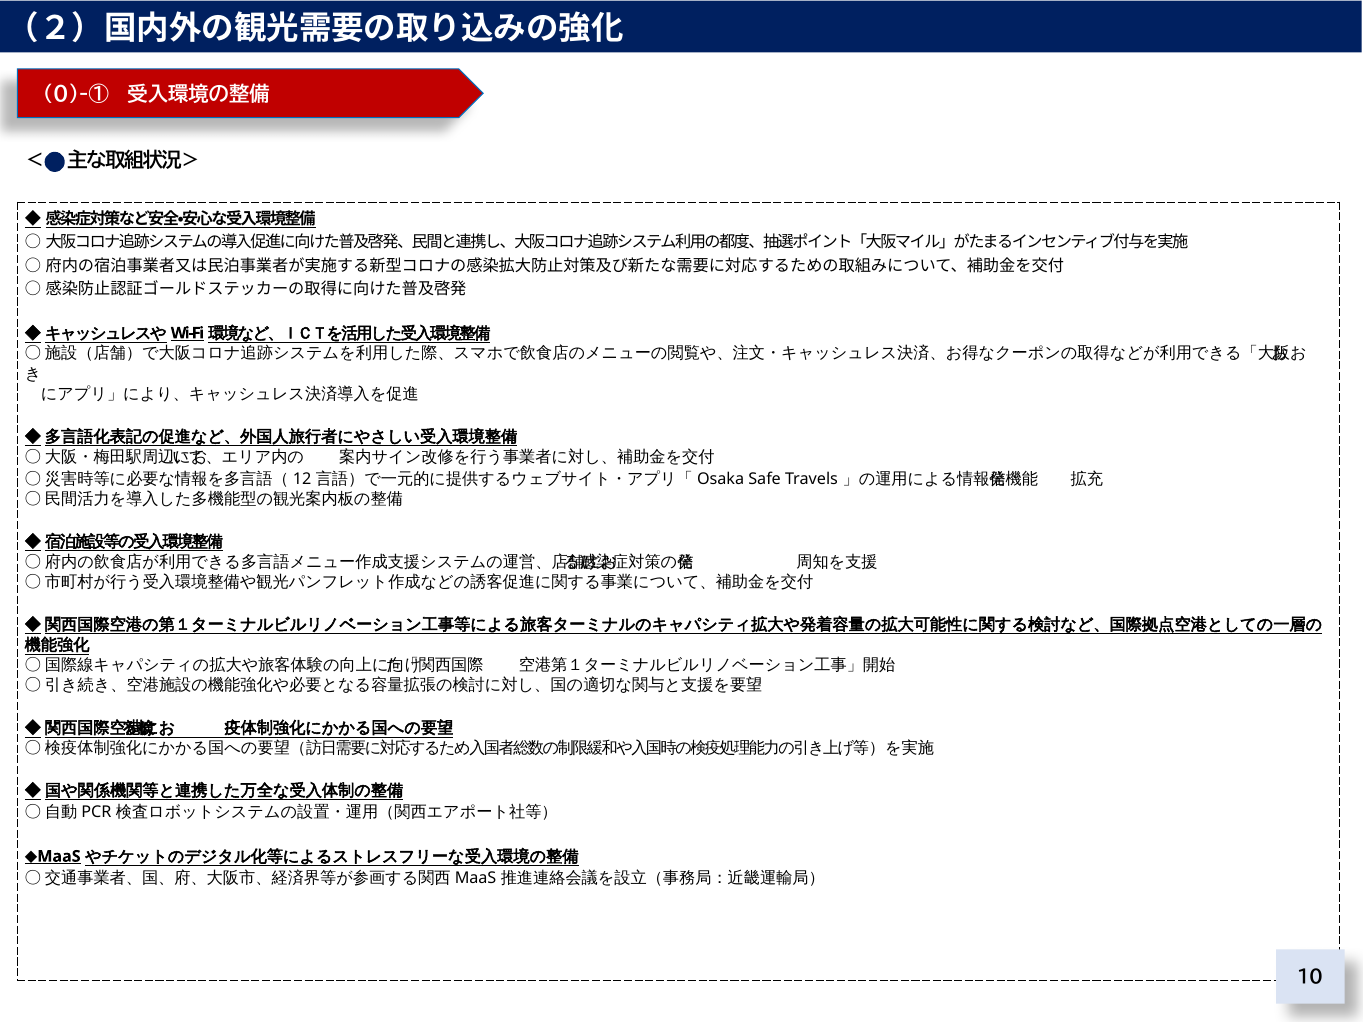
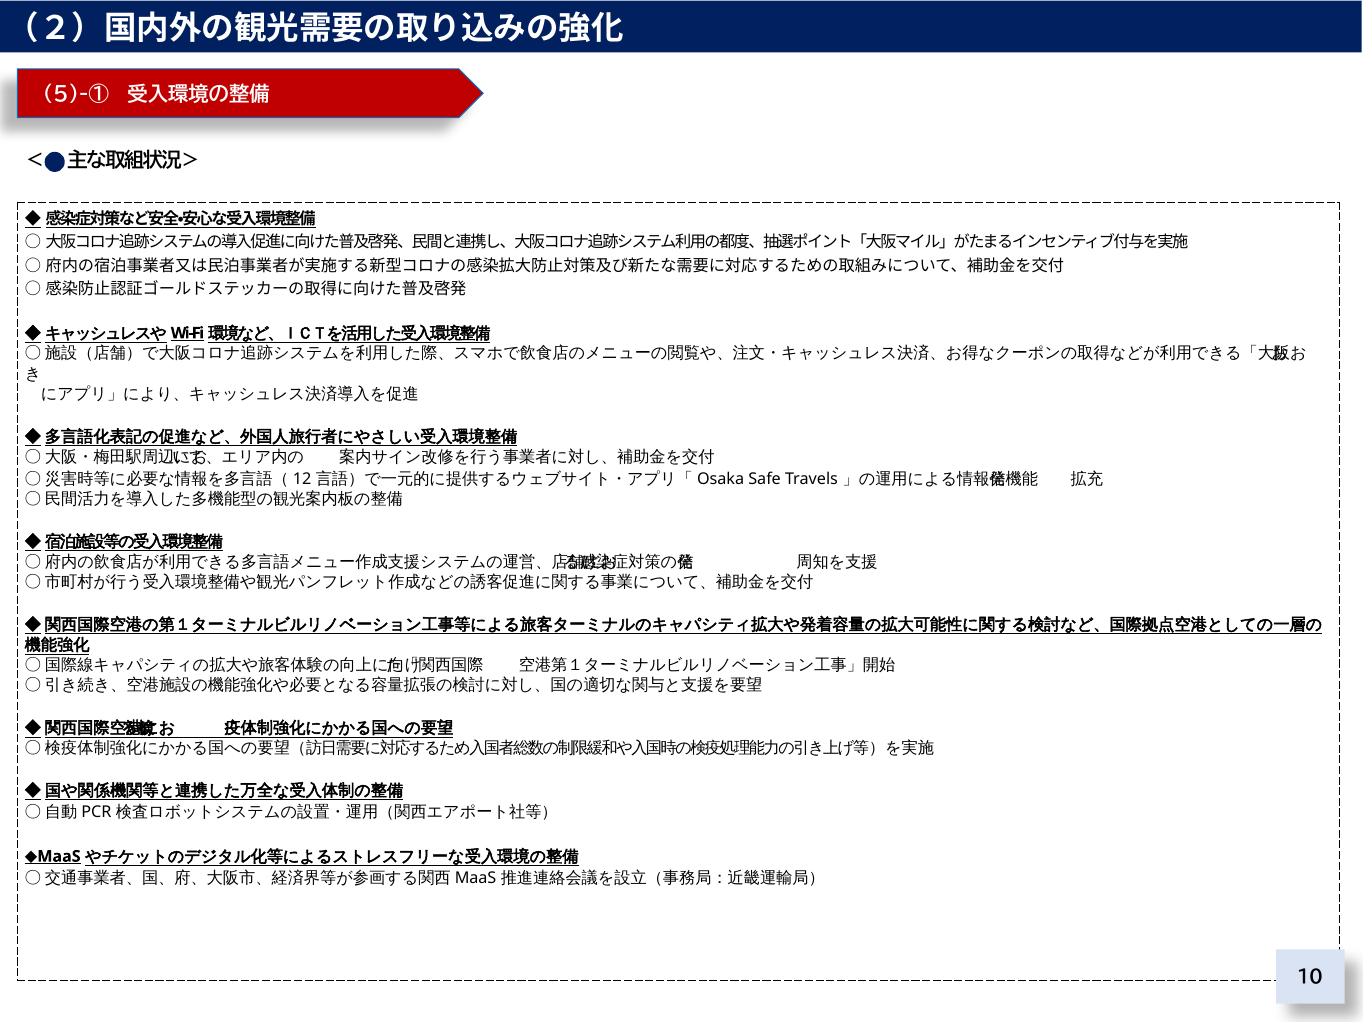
0)-①: 0)-① -> 5)-① (76, 95)
